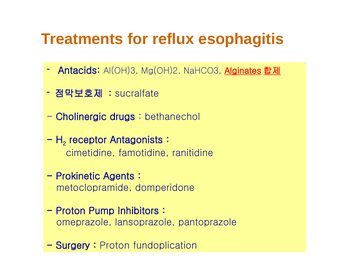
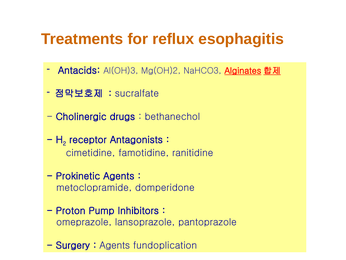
Proton: Proton -> Agents (115, 245)
